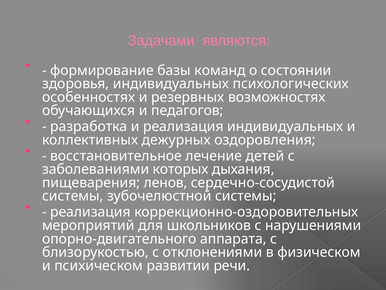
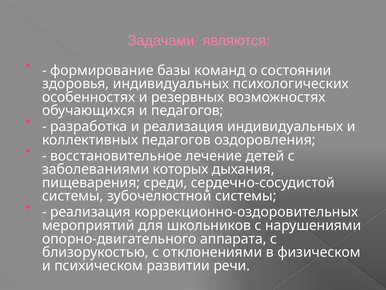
коллективных дежурных: дежурных -> педагогов (176, 140)
ленов: ленов -> среди (166, 182)
